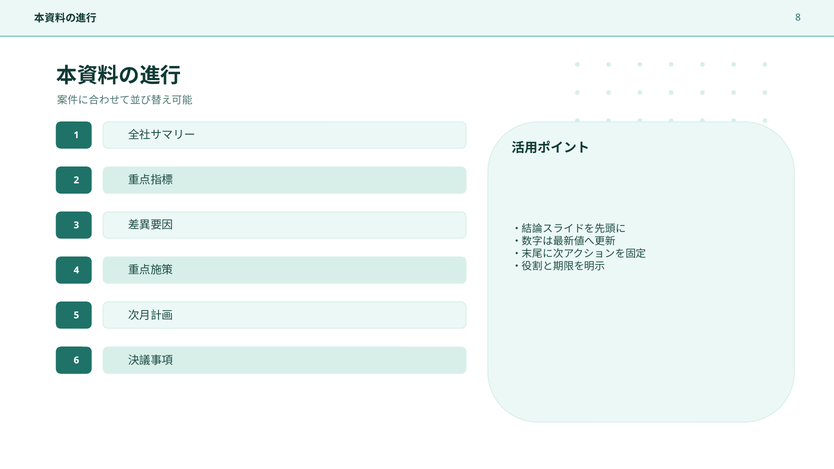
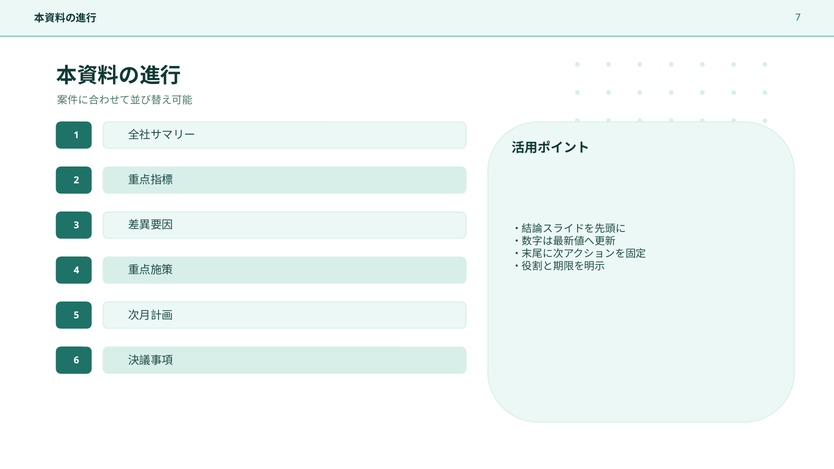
8: 8 -> 7 (798, 18)
